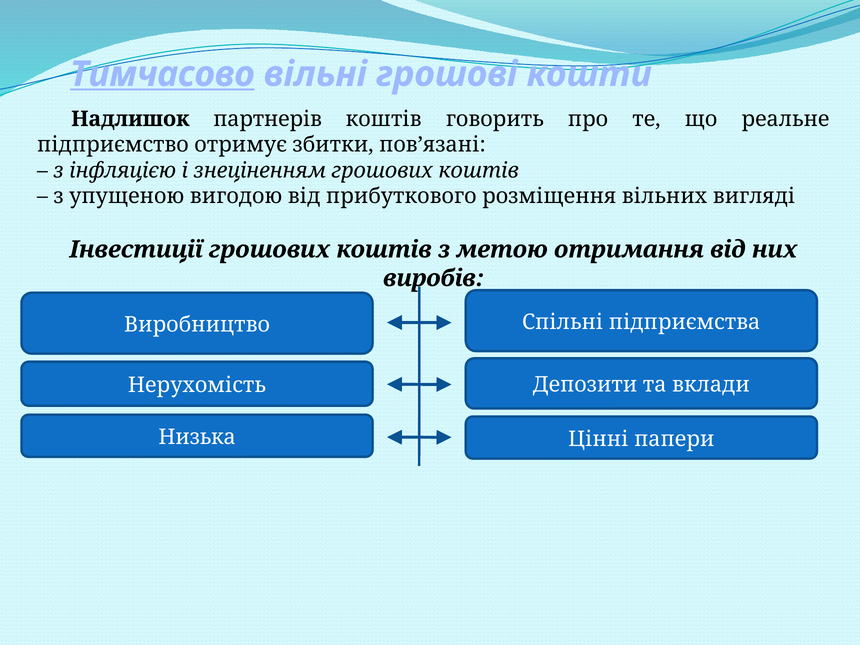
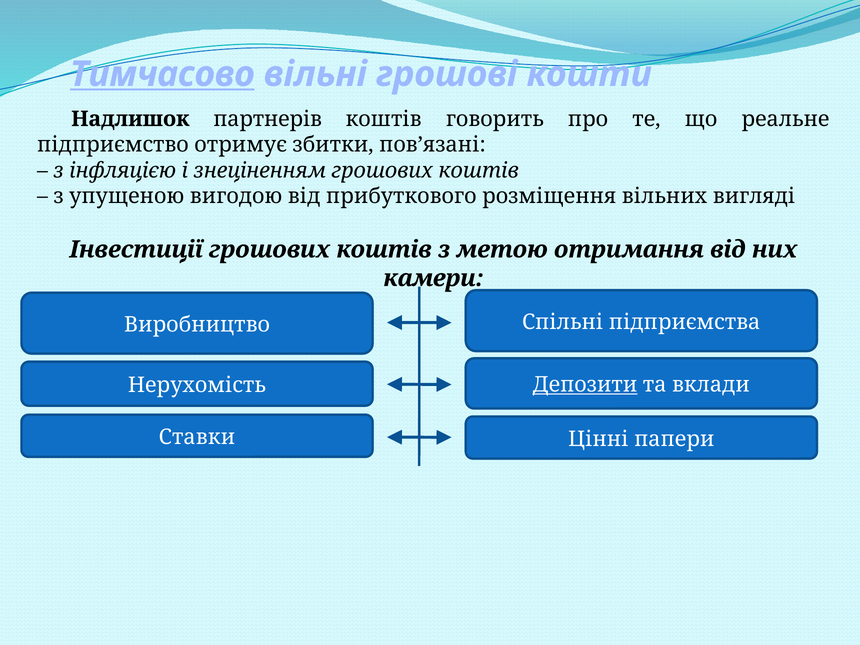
виробів: виробів -> камери (434, 278)
Депозити underline: none -> present (585, 385)
Низька: Низька -> Ставки (197, 437)
